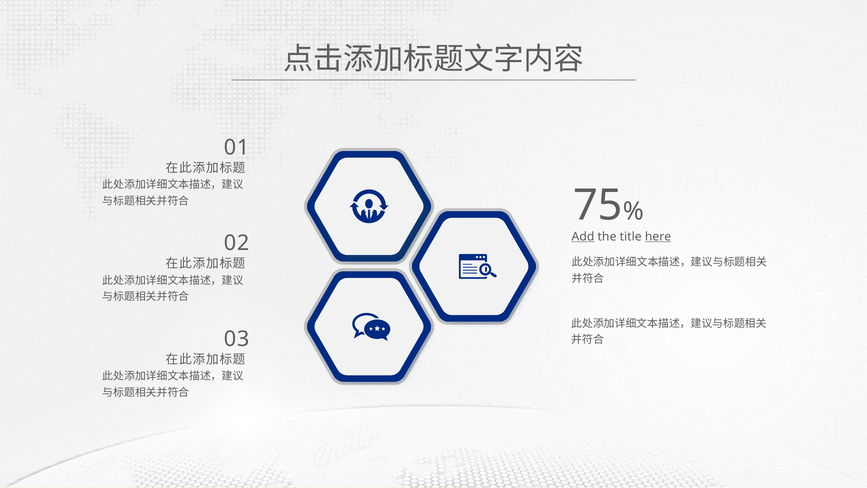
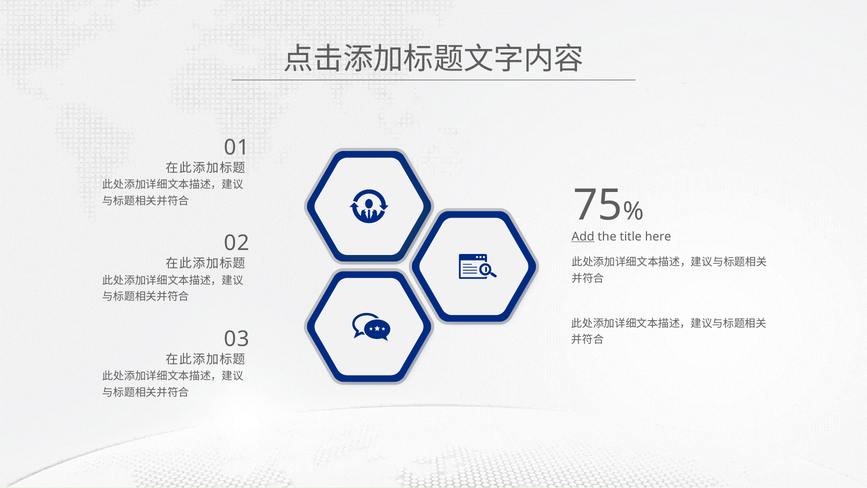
here underline: present -> none (658, 236)
